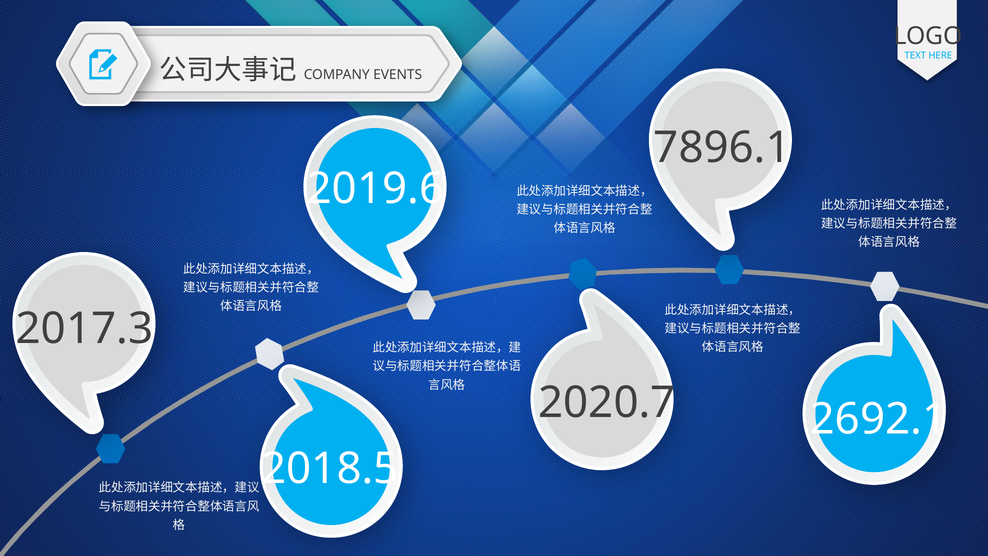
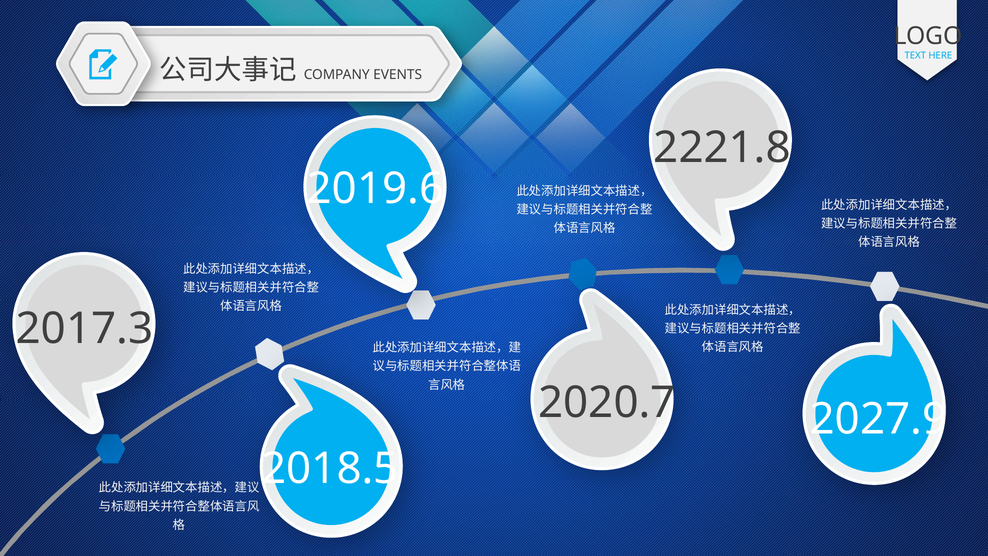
7896.1: 7896.1 -> 2221.8 (722, 148)
2692.1: 2692.1 -> 2027.9 (879, 419)
